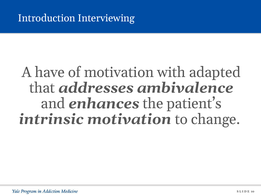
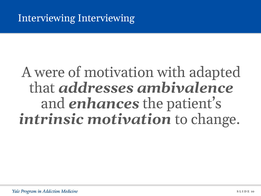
Introduction: Introduction -> Interviewing (47, 18)
have: have -> were (50, 72)
